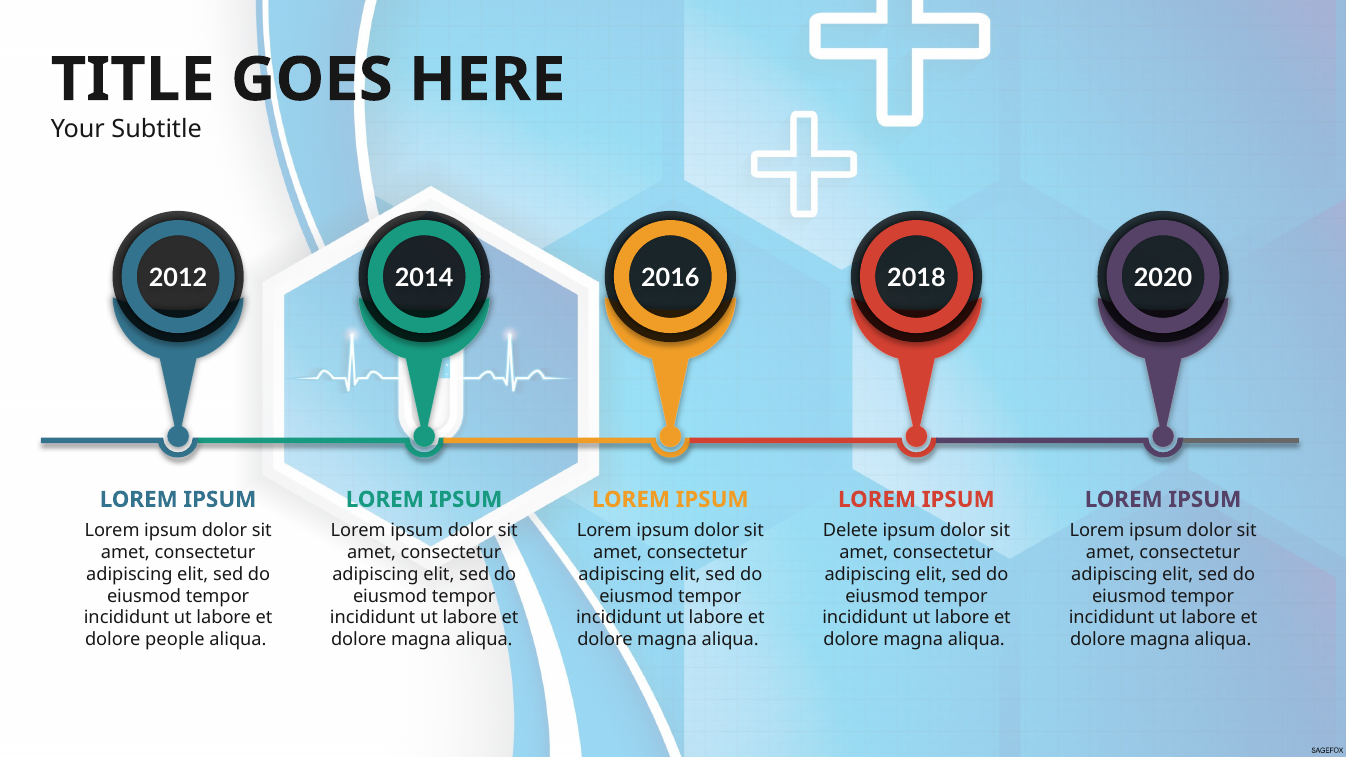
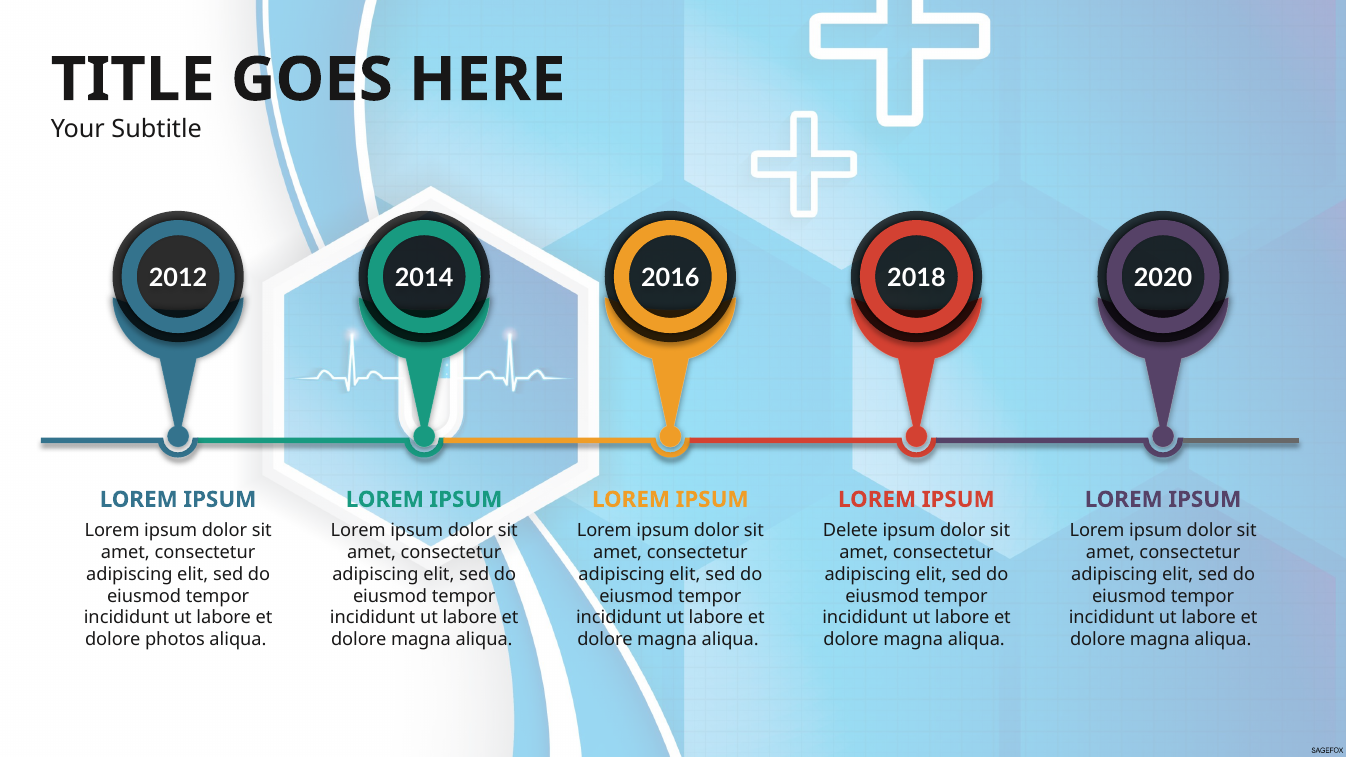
people: people -> photos (175, 640)
